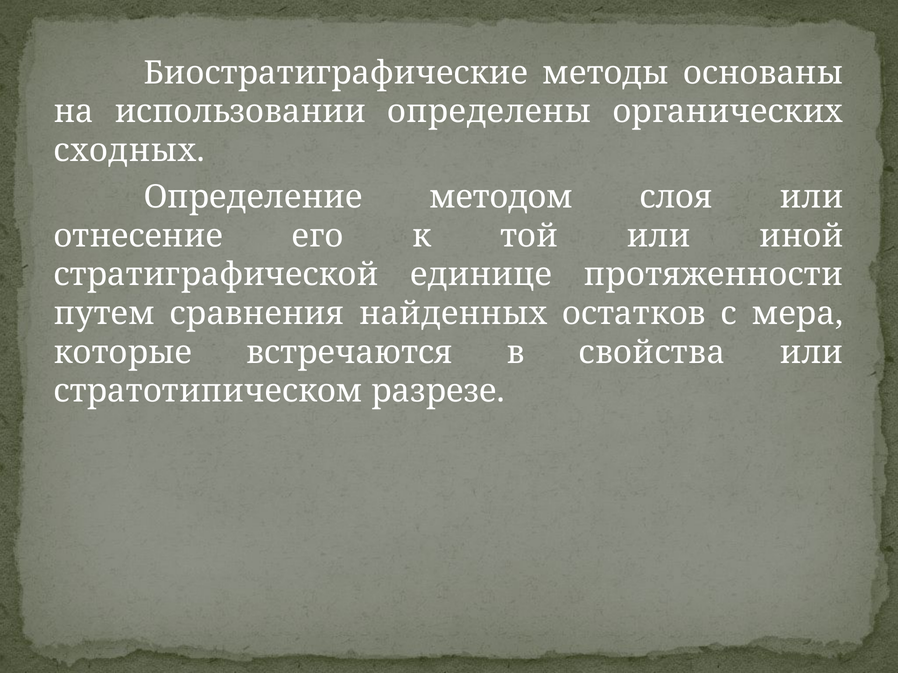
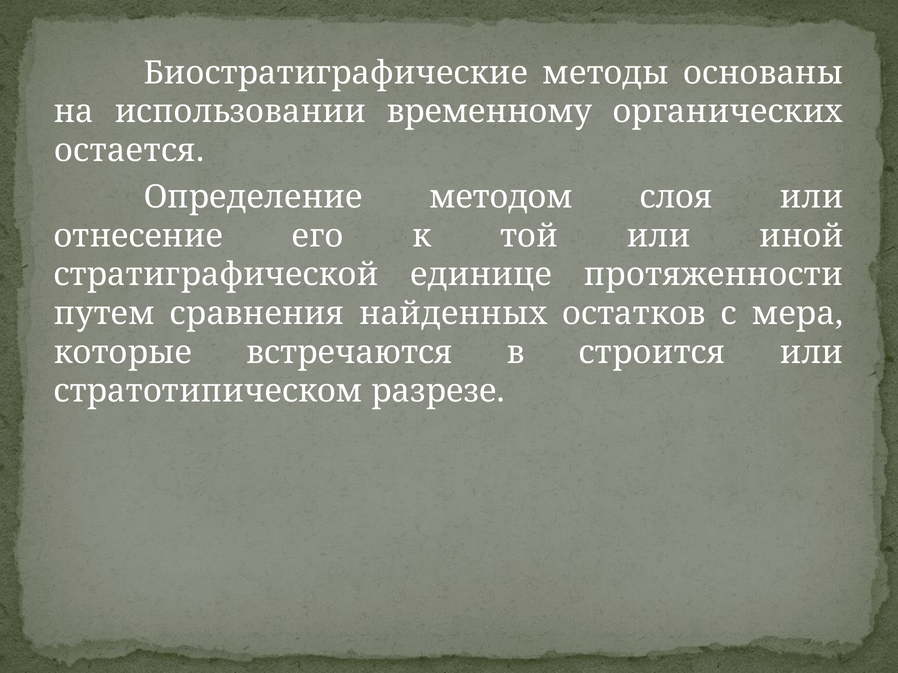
определены: определены -> временному (489, 112)
сходных: сходных -> остается (129, 151)
свойства: свойства -> строится (652, 353)
